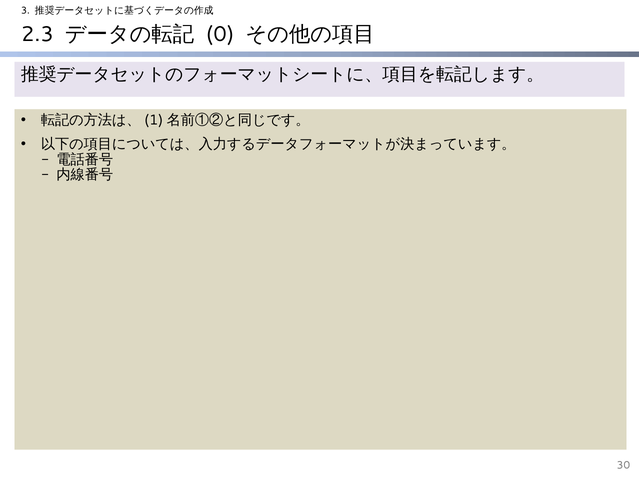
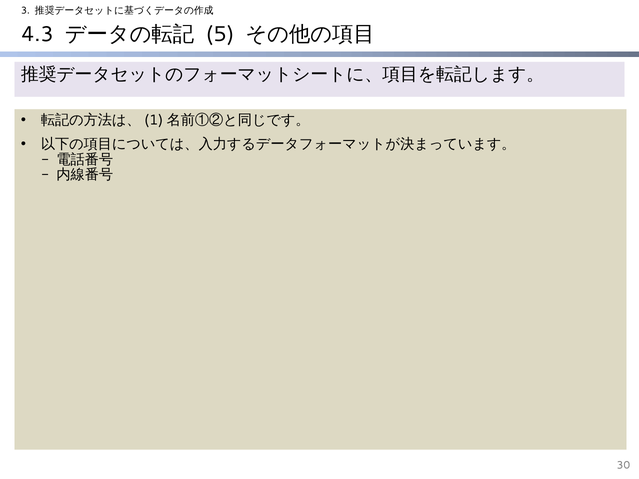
2.3: 2.3 -> 4.3 (37, 34)
0: 0 -> 5 (220, 34)
